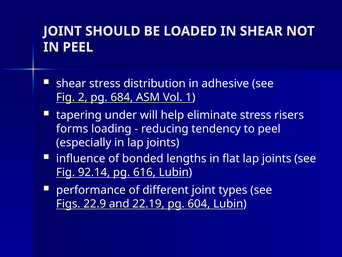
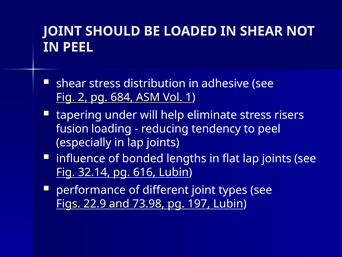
forms: forms -> fusion (72, 129)
92.14: 92.14 -> 32.14 (94, 172)
22.19: 22.19 -> 73.98 (148, 203)
604: 604 -> 197 (199, 203)
